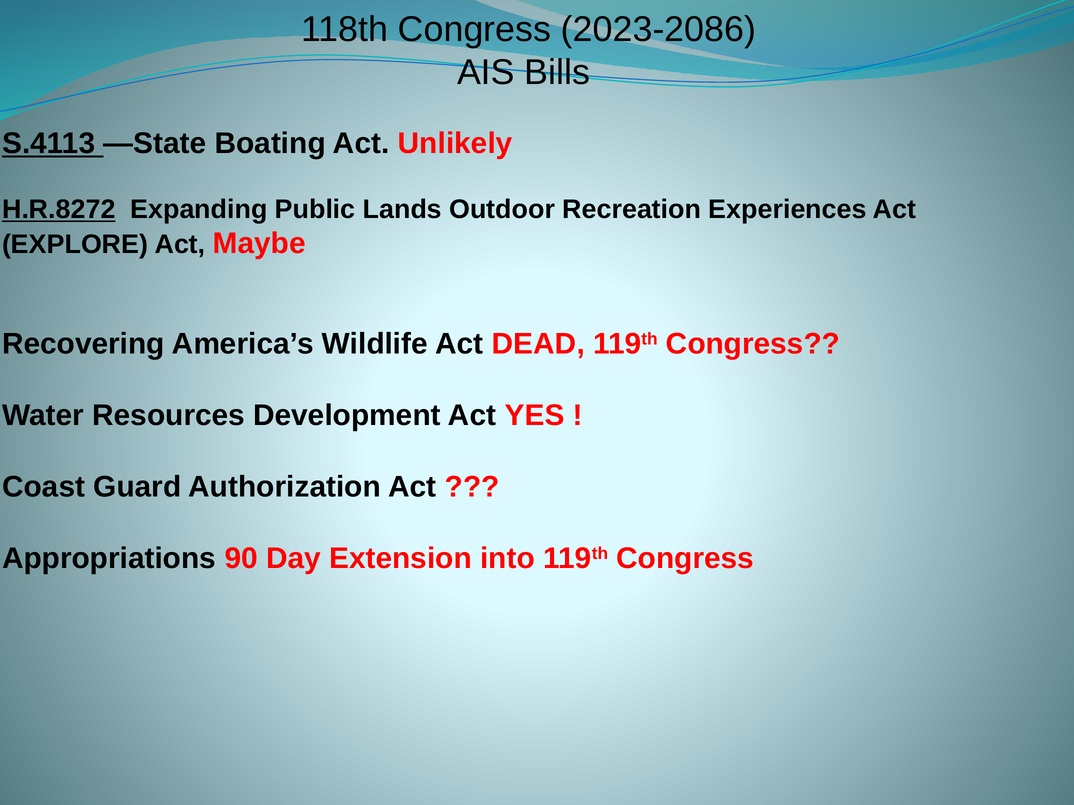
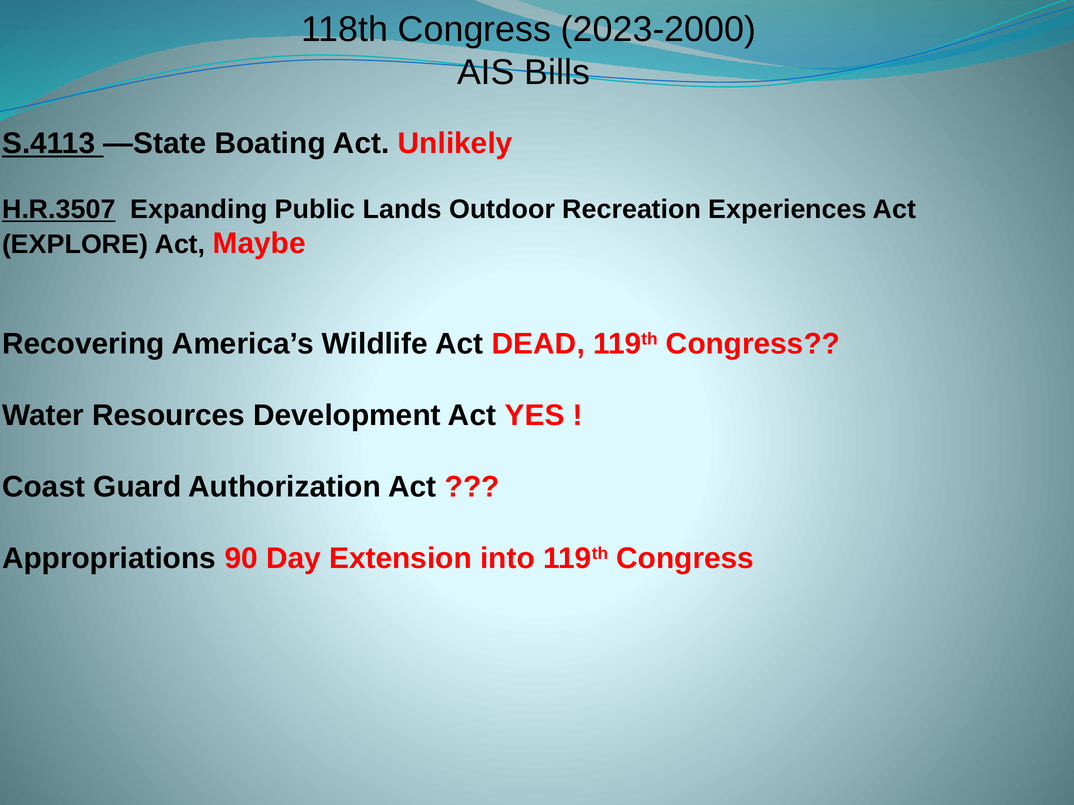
2023-2086: 2023-2086 -> 2023-2000 (658, 29)
H.R.8272: H.R.8272 -> H.R.3507 (59, 209)
